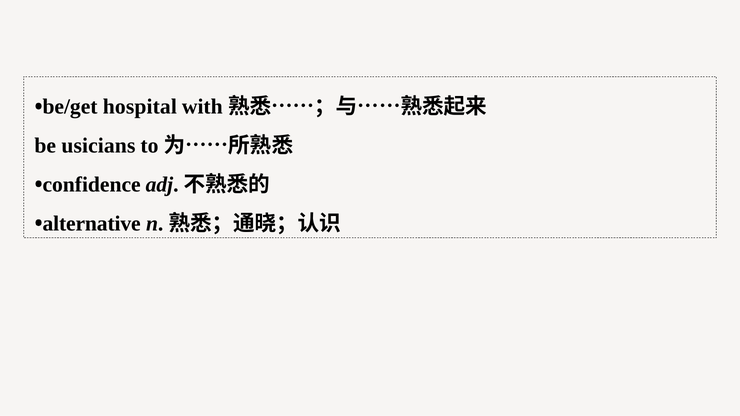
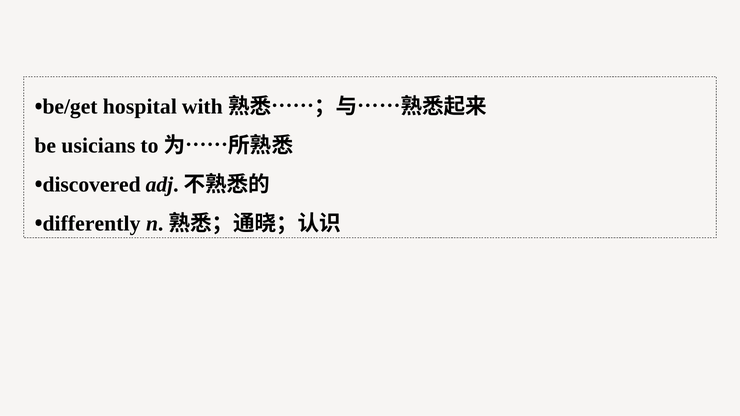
confidence: confidence -> discovered (92, 185)
alternative: alternative -> differently (91, 224)
